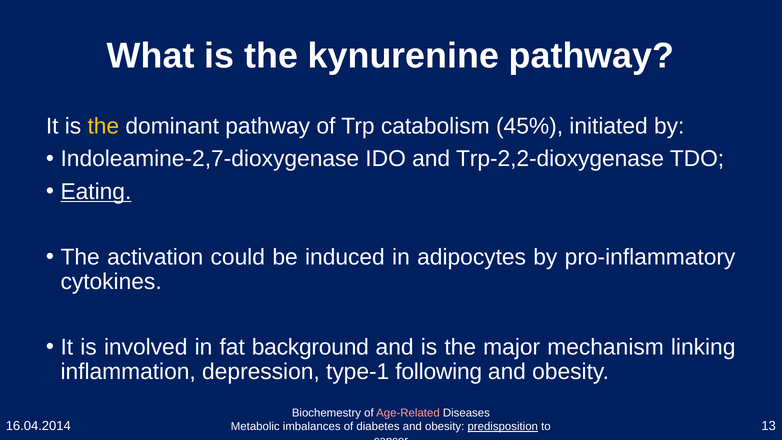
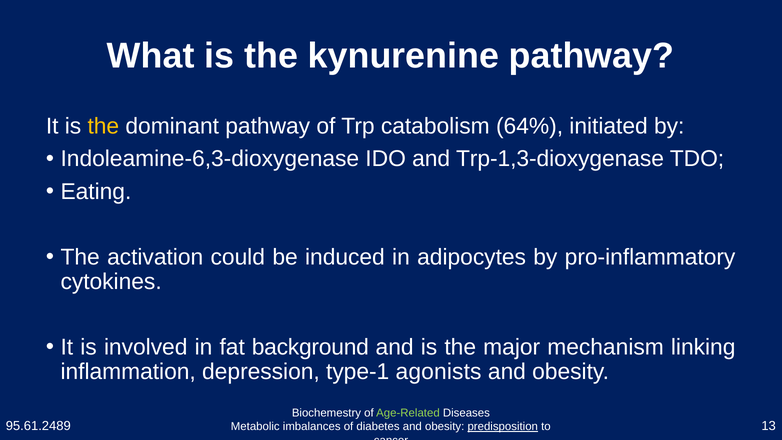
45%: 45% -> 64% (530, 126)
Indoleamine-2,7-dioxygenase: Indoleamine-2,7-dioxygenase -> Indoleamine-6,3-dioxygenase (210, 159)
Trp-2,2-dioxygenase: Trp-2,2-dioxygenase -> Trp-1,3-dioxygenase (560, 159)
Eating underline: present -> none (96, 192)
following: following -> agonists (439, 372)
Age-Related colour: pink -> light green (408, 413)
16.04.2014: 16.04.2014 -> 95.61.2489 (38, 426)
